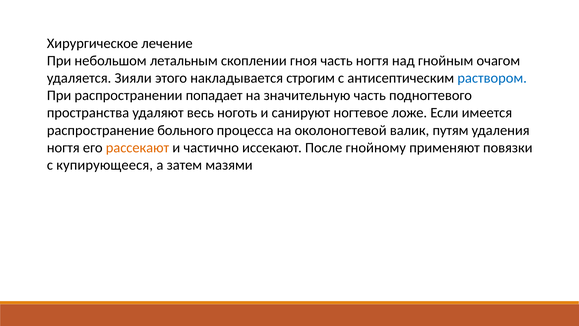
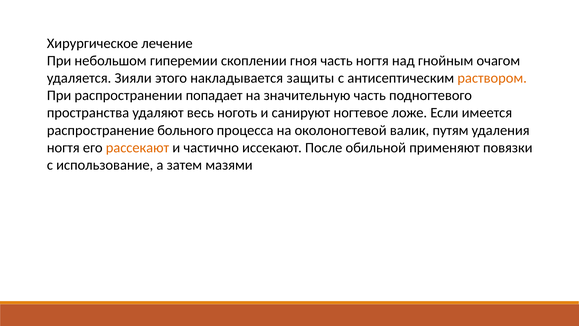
летальным: летальным -> гиперемии (184, 61)
строгим: строгим -> защиты (310, 78)
раствором colour: blue -> orange (492, 78)
гнойному: гнойному -> обильной (376, 147)
купирующееся: купирующееся -> использование (105, 165)
